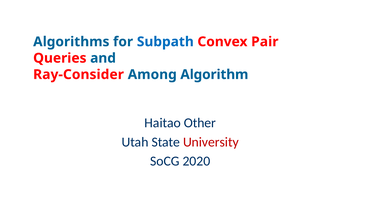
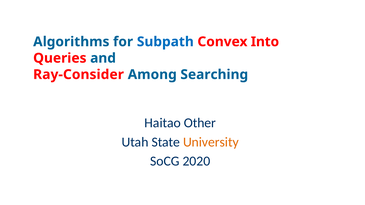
Pair: Pair -> Into (265, 42)
Algorithm: Algorithm -> Searching (214, 75)
University colour: red -> orange (211, 142)
